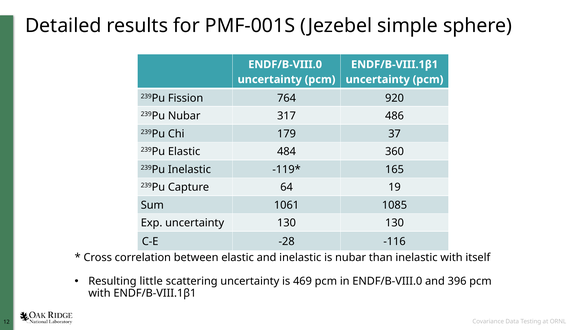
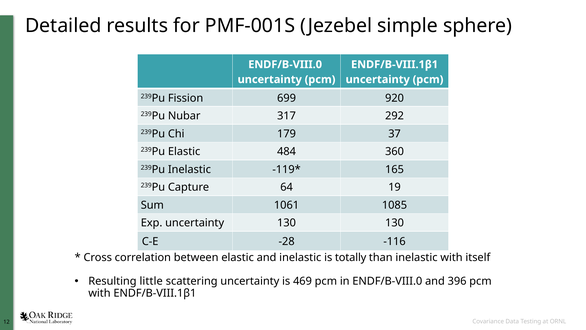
764: 764 -> 699 (287, 98)
486: 486 -> 292 (395, 116)
is nubar: nubar -> totally (351, 257)
